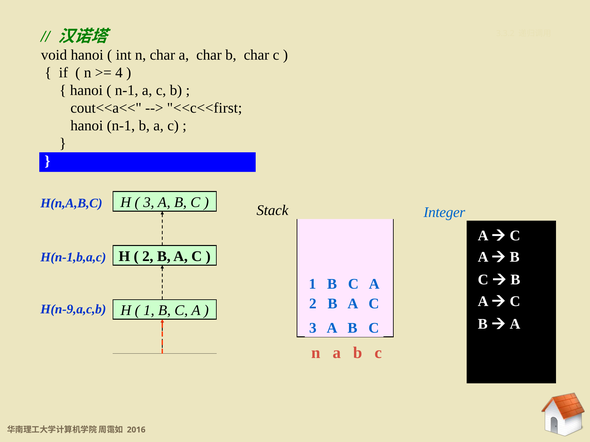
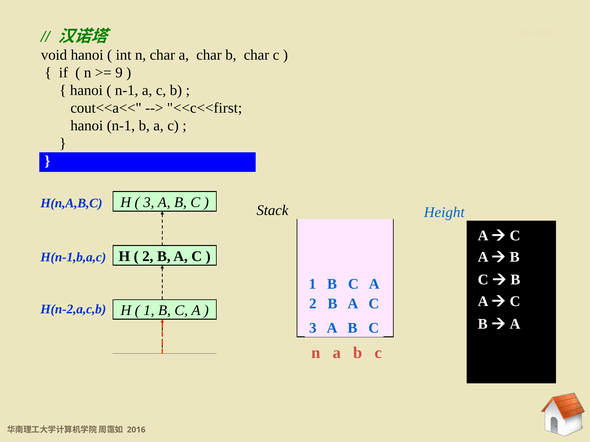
4: 4 -> 9 (119, 73)
Integer: Integer -> Height (444, 212)
H(n-9,a,c,b: H(n-9,a,c,b -> H(n-2,a,c,b (73, 310)
